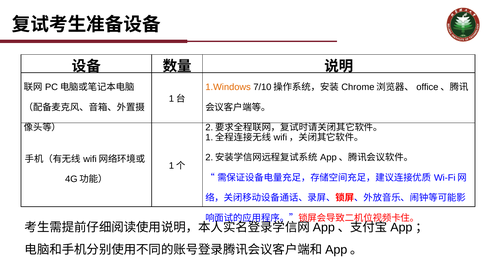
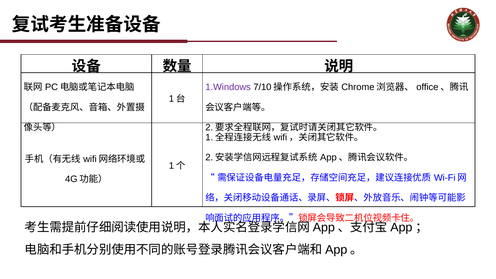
1.Windows colour: orange -> purple (228, 87)
